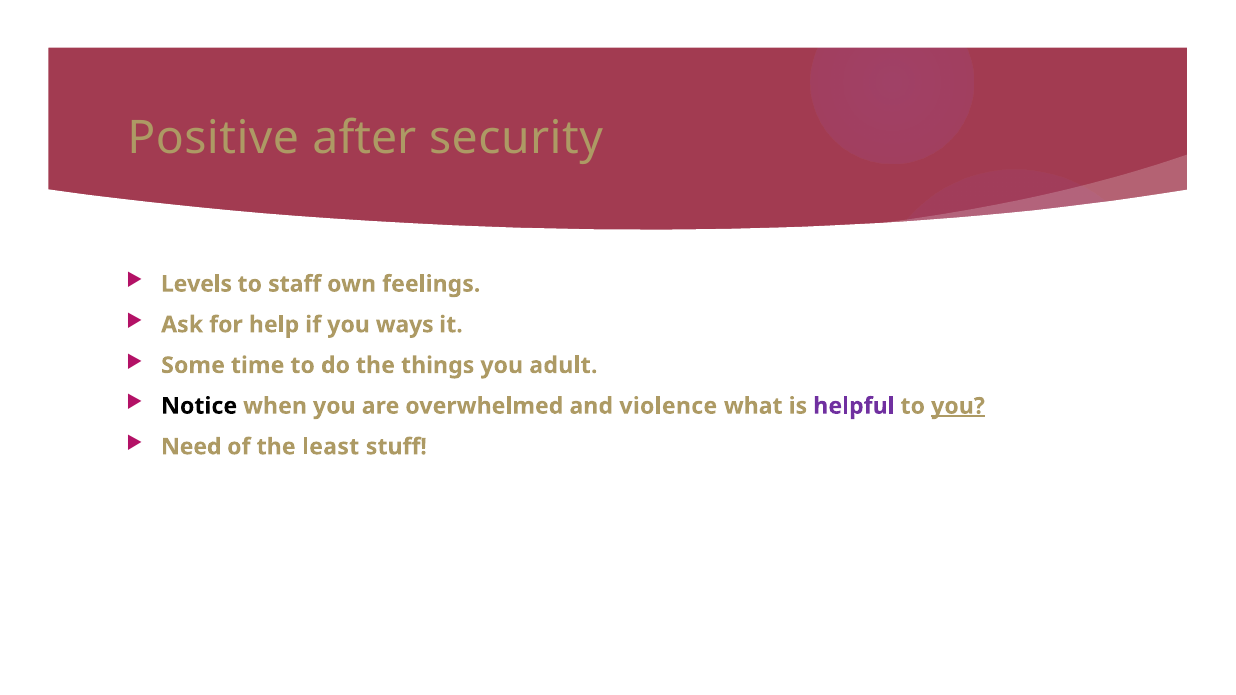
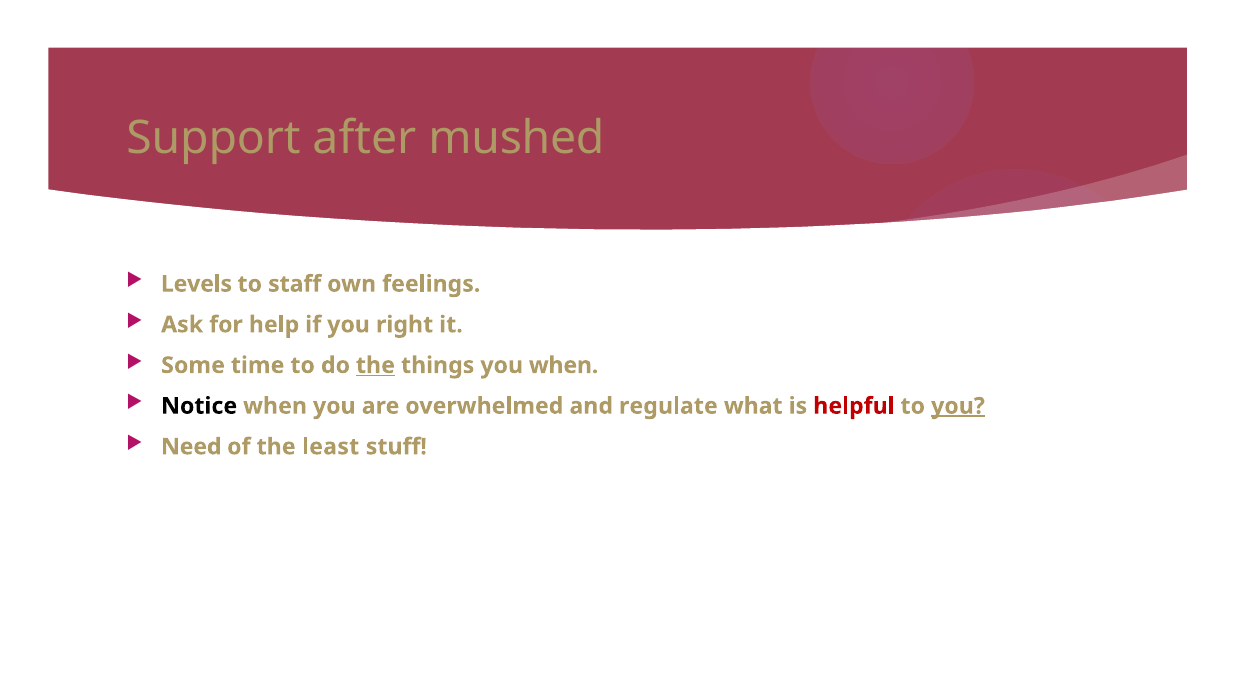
Positive: Positive -> Support (213, 138)
security: security -> mushed (516, 138)
ways: ways -> right (405, 325)
the underline: none -> present (375, 365)
you adult: adult -> when (564, 365)
violence: violence -> regulate (668, 406)
helpful colour: purple -> red (854, 406)
